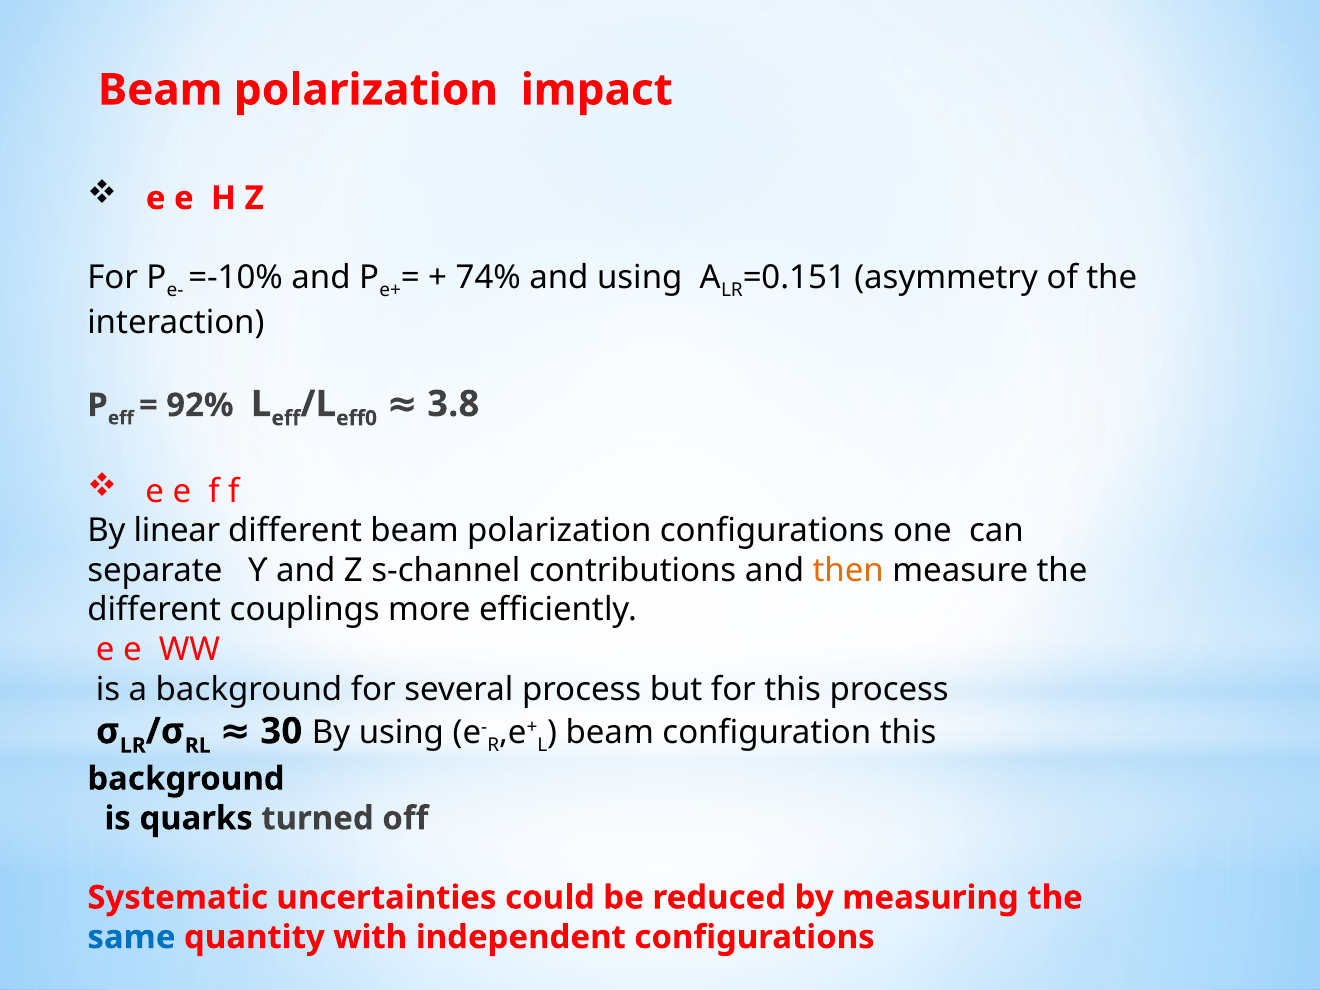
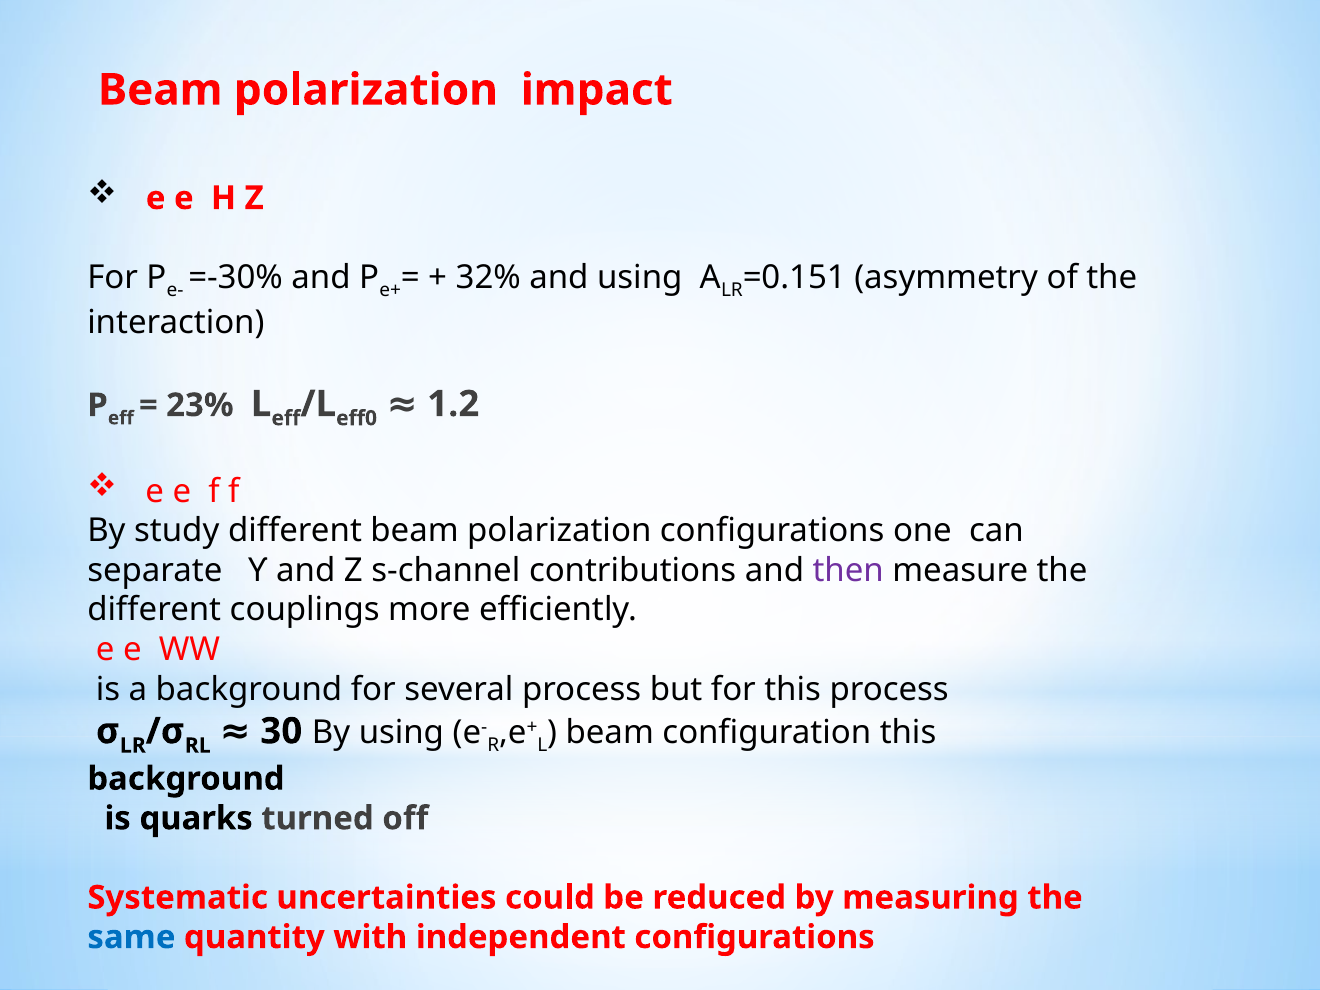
=-10%: =-10% -> =-30% (236, 277)
74%: 74% -> 32% (488, 277)
92%: 92% -> 23% (200, 405)
3.8: 3.8 -> 1.2 (453, 404)
linear: linear -> study (177, 531)
then colour: orange -> purple (848, 570)
